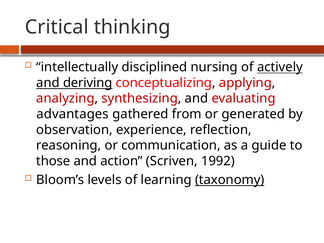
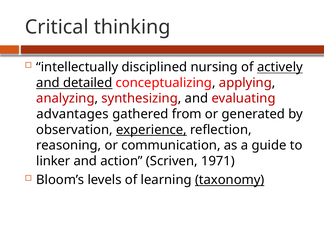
deriving: deriving -> detailed (88, 83)
experience underline: none -> present (151, 130)
those: those -> linker (53, 161)
1992: 1992 -> 1971 (218, 161)
